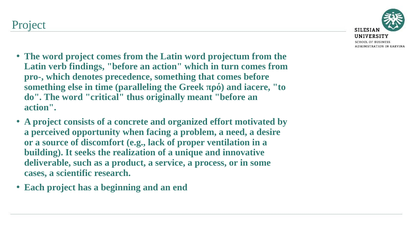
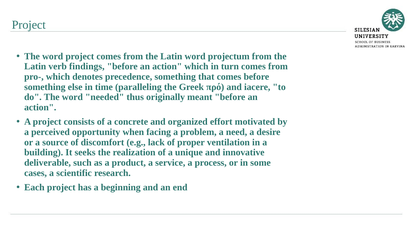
critical: critical -> needed (105, 97)
